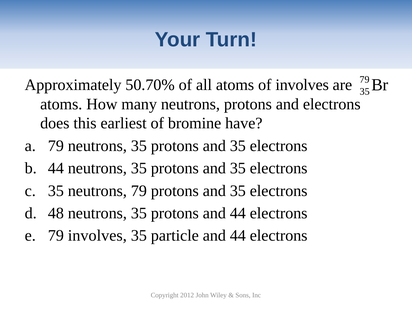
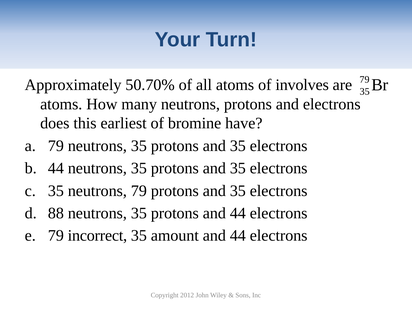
48: 48 -> 88 (56, 213)
79 involves: involves -> incorrect (97, 236)
particle: particle -> amount (175, 236)
